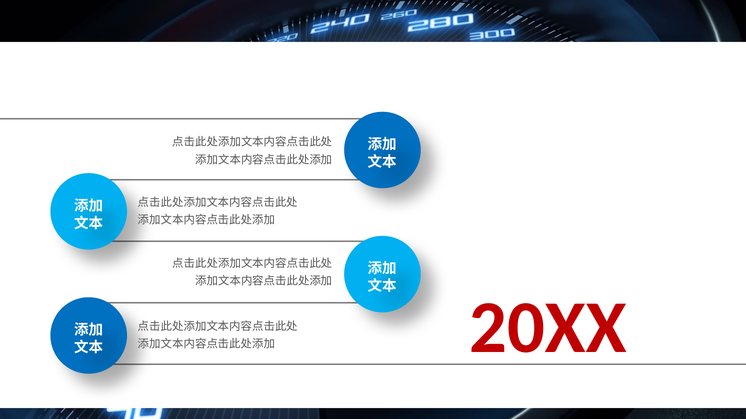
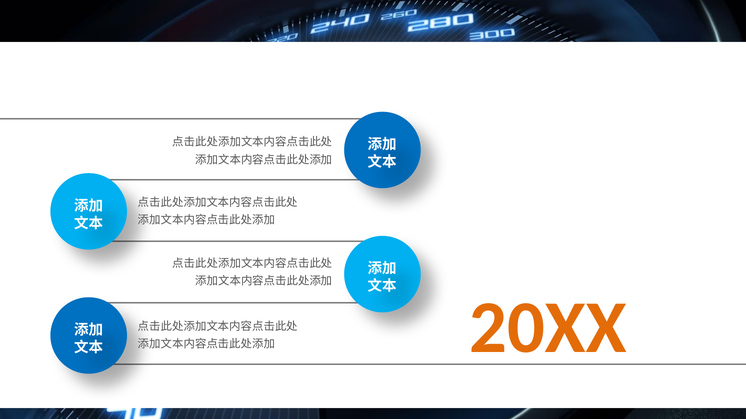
20XX colour: red -> orange (548, 328)
